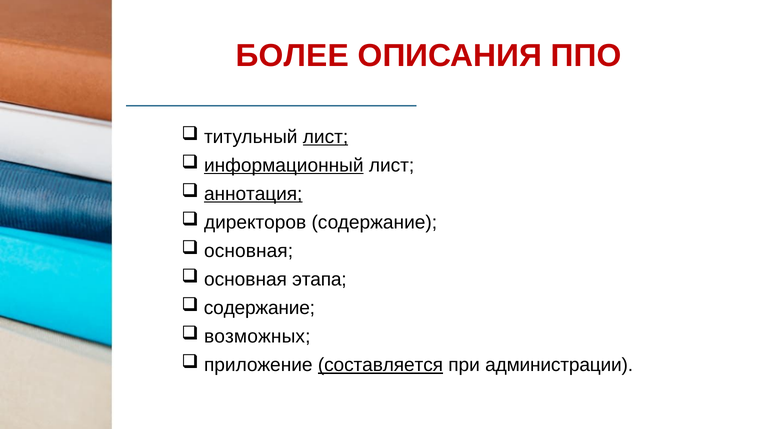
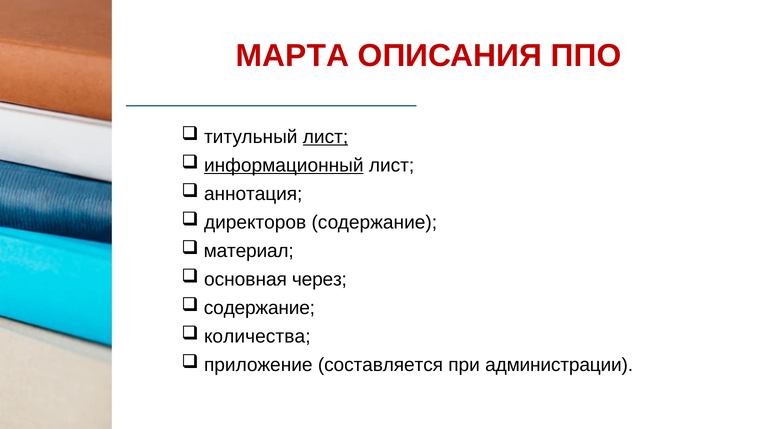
БОЛЕЕ: БОЛЕЕ -> МАРТА (292, 56)
аннотация underline: present -> none (253, 194)
основная: основная -> материал (249, 251)
этапа: этапа -> через (319, 280)
возможных: возможных -> количества (257, 337)
составляется underline: present -> none (380, 366)
